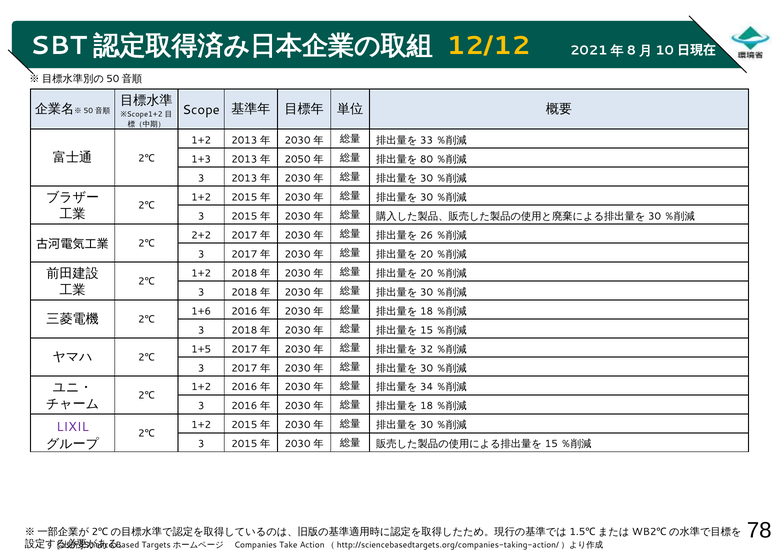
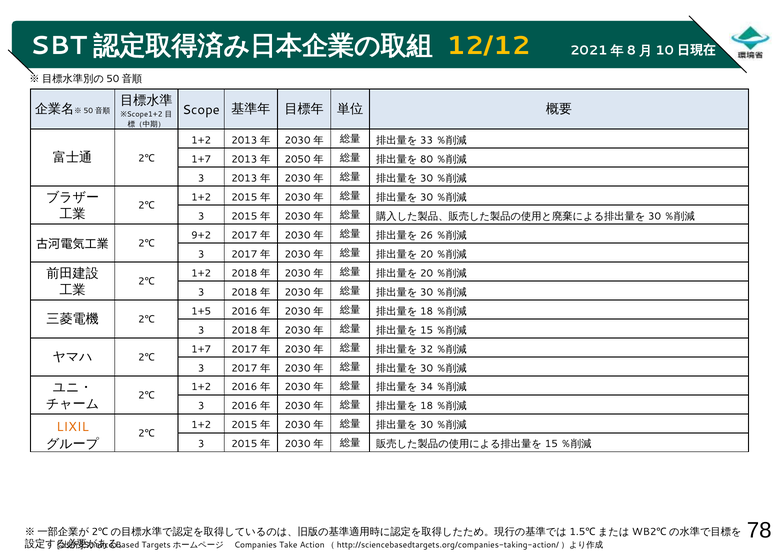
1+3: 1+3 -> 1+7 (201, 159)
2+2: 2+2 -> 9+2 (201, 235)
1+6: 1+6 -> 1+5 (201, 312)
1+5: 1+5 -> 1+7 (201, 350)
LIXIL colour: purple -> orange (73, 428)
